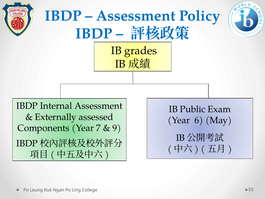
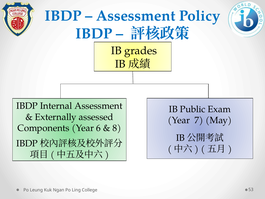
6: 6 -> 7 (199, 120)
7: 7 -> 6 (98, 128)
9: 9 -> 8 (117, 128)
